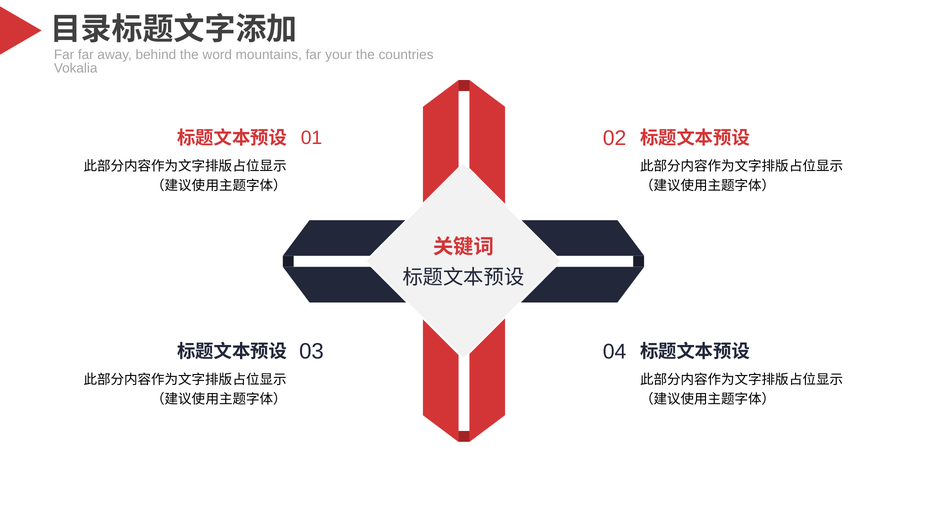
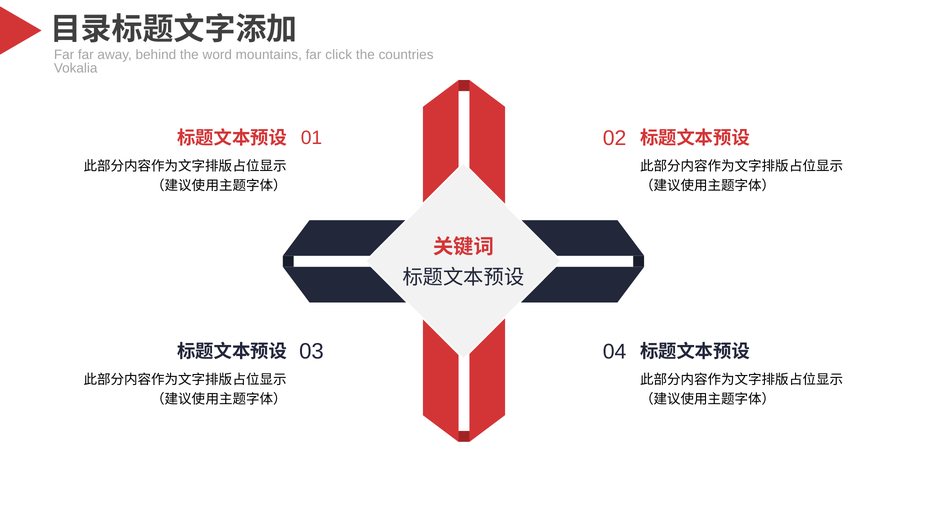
your: your -> click (339, 55)
